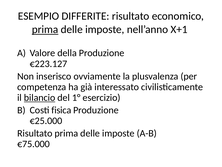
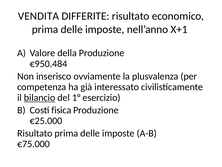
ESEMPIO: ESEMPIO -> VENDITA (38, 16)
prima underline: present -> none (45, 29)
€223.127: €223.127 -> €950.484 (48, 64)
